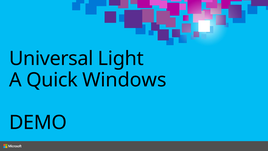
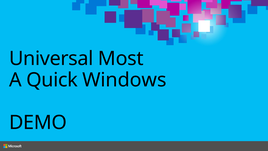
Light: Light -> Most (121, 59)
